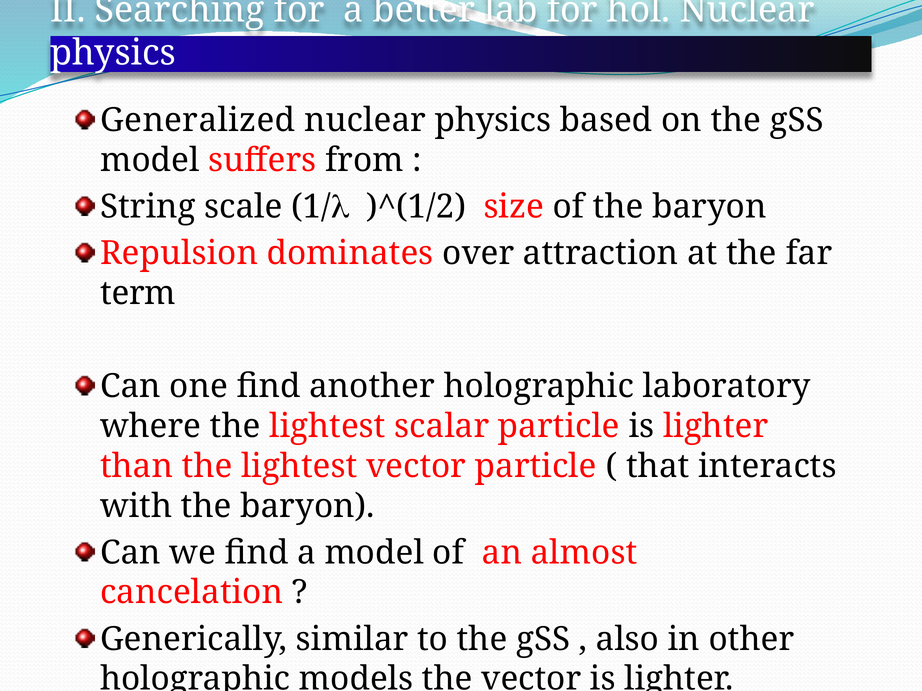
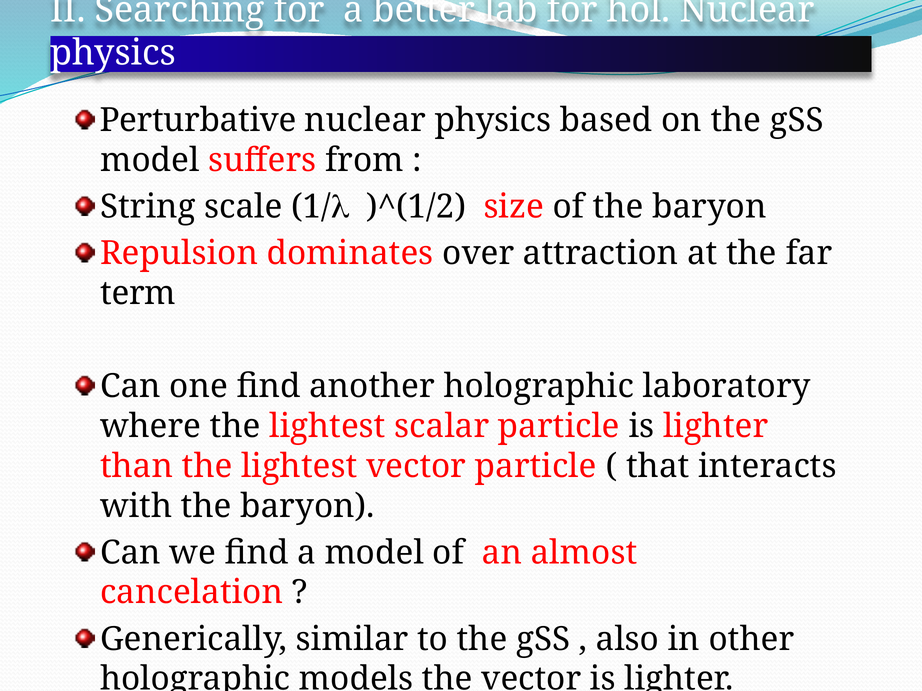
Generalized: Generalized -> Perturbative (198, 120)
